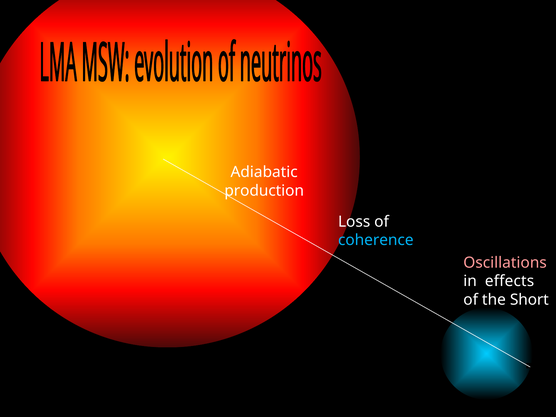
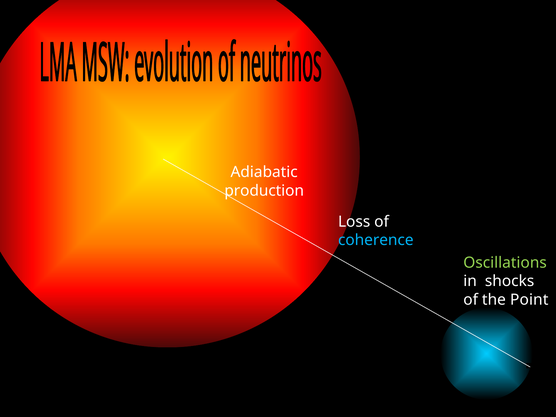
Oscillations colour: pink -> light green (505, 263)
effects: effects -> shocks (510, 281)
Short: Short -> Point (529, 300)
